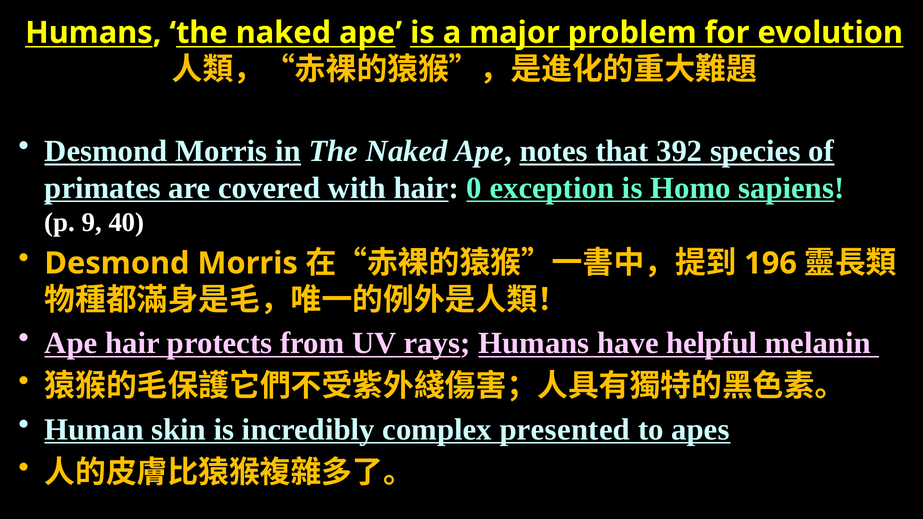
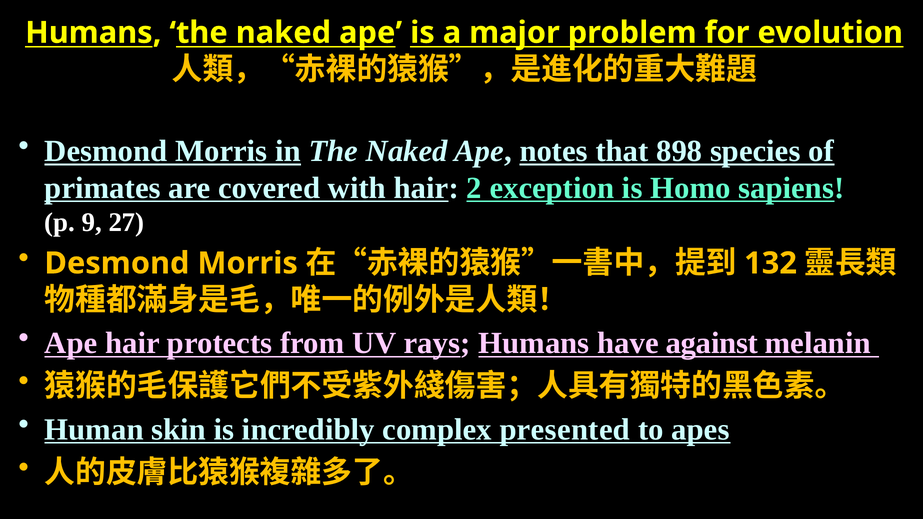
392: 392 -> 898 (679, 151)
0: 0 -> 2 (474, 188)
40: 40 -> 27 (126, 222)
196: 196 -> 132 (771, 263)
helpful: helpful -> against (712, 343)
